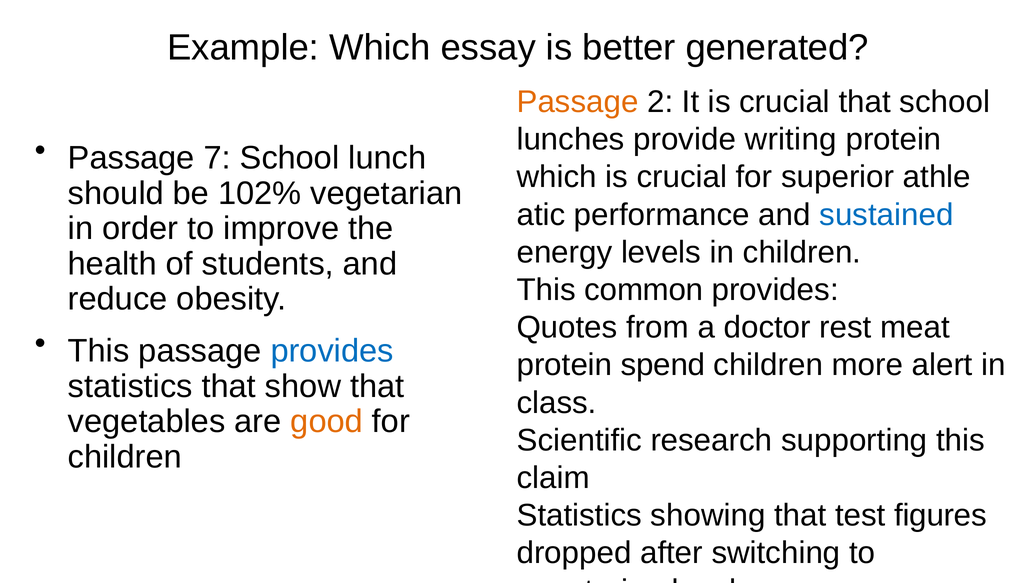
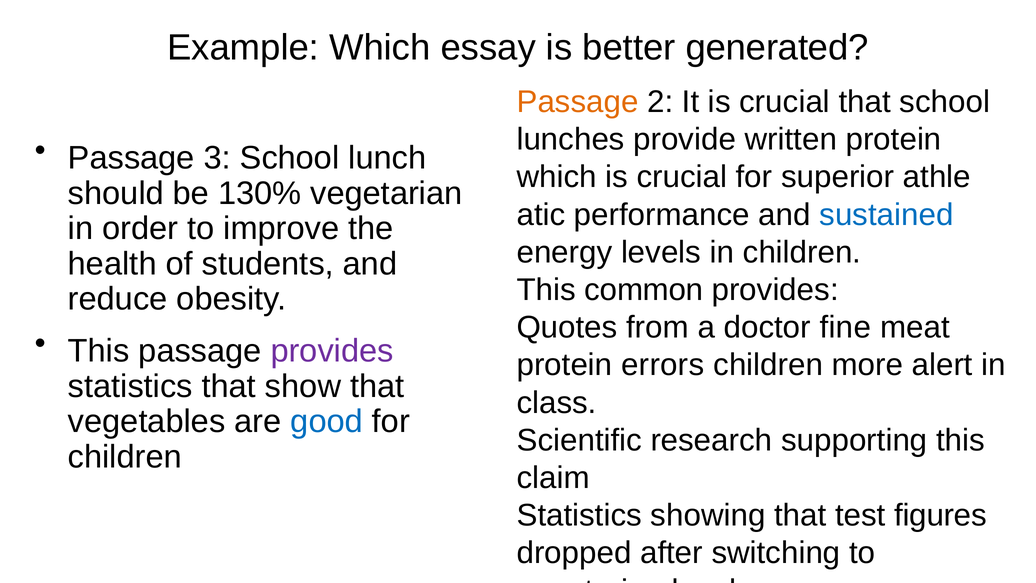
writing: writing -> written (791, 139)
7: 7 -> 3 (217, 158)
102%: 102% -> 130% (260, 193)
rest: rest -> fine (845, 327)
provides colour: blue -> purple (332, 351)
spend: spend -> errors (663, 365)
good colour: orange -> blue (327, 421)
